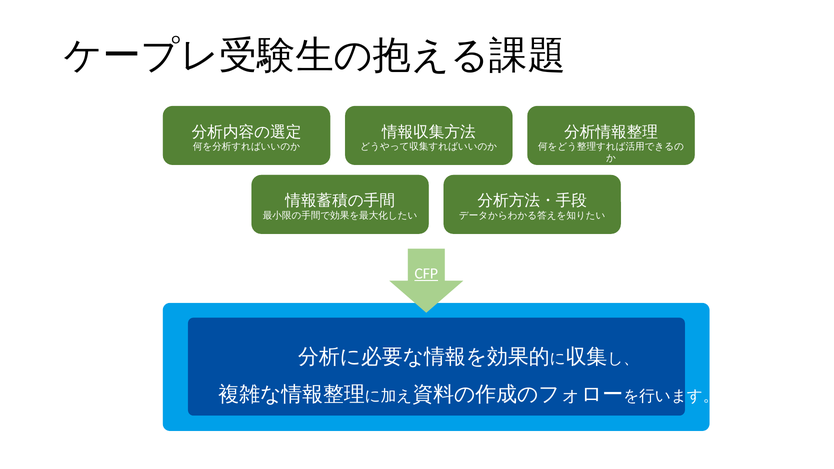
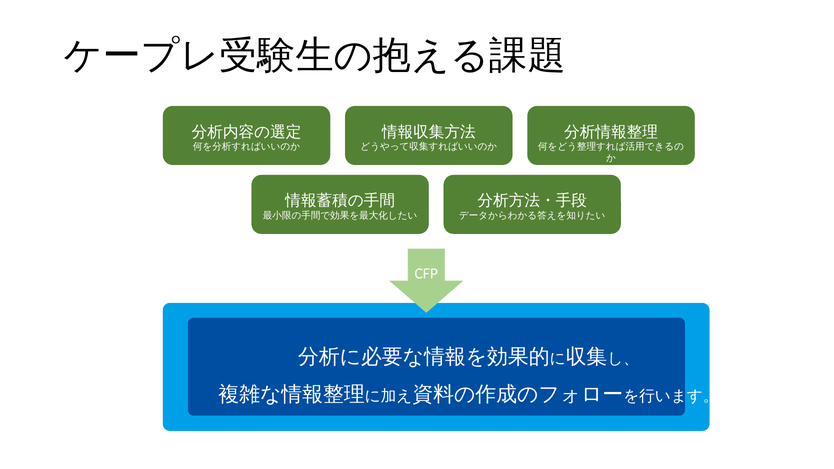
CFP underline: present -> none (426, 274)
